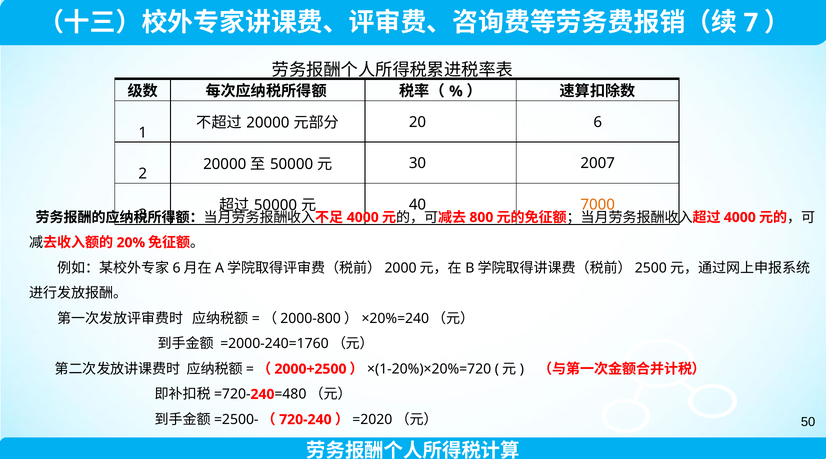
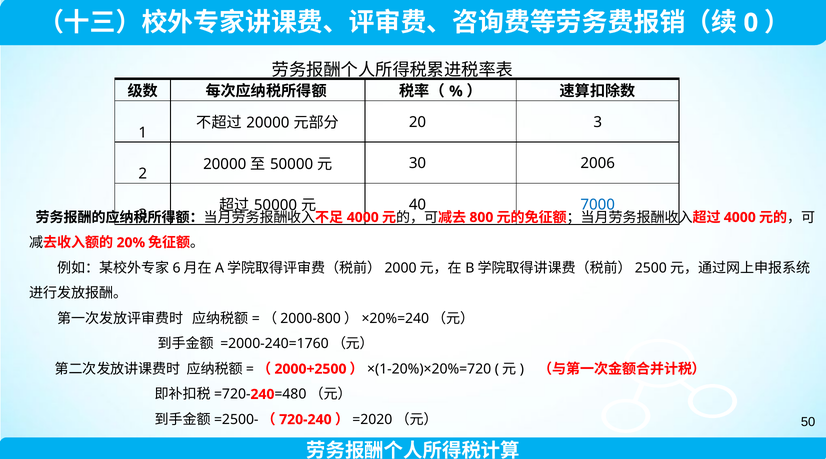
7: 7 -> 0 (751, 23)
20 6: 6 -> 3 (598, 122)
2007: 2007 -> 2006 (598, 163)
7000 colour: orange -> blue (598, 205)
